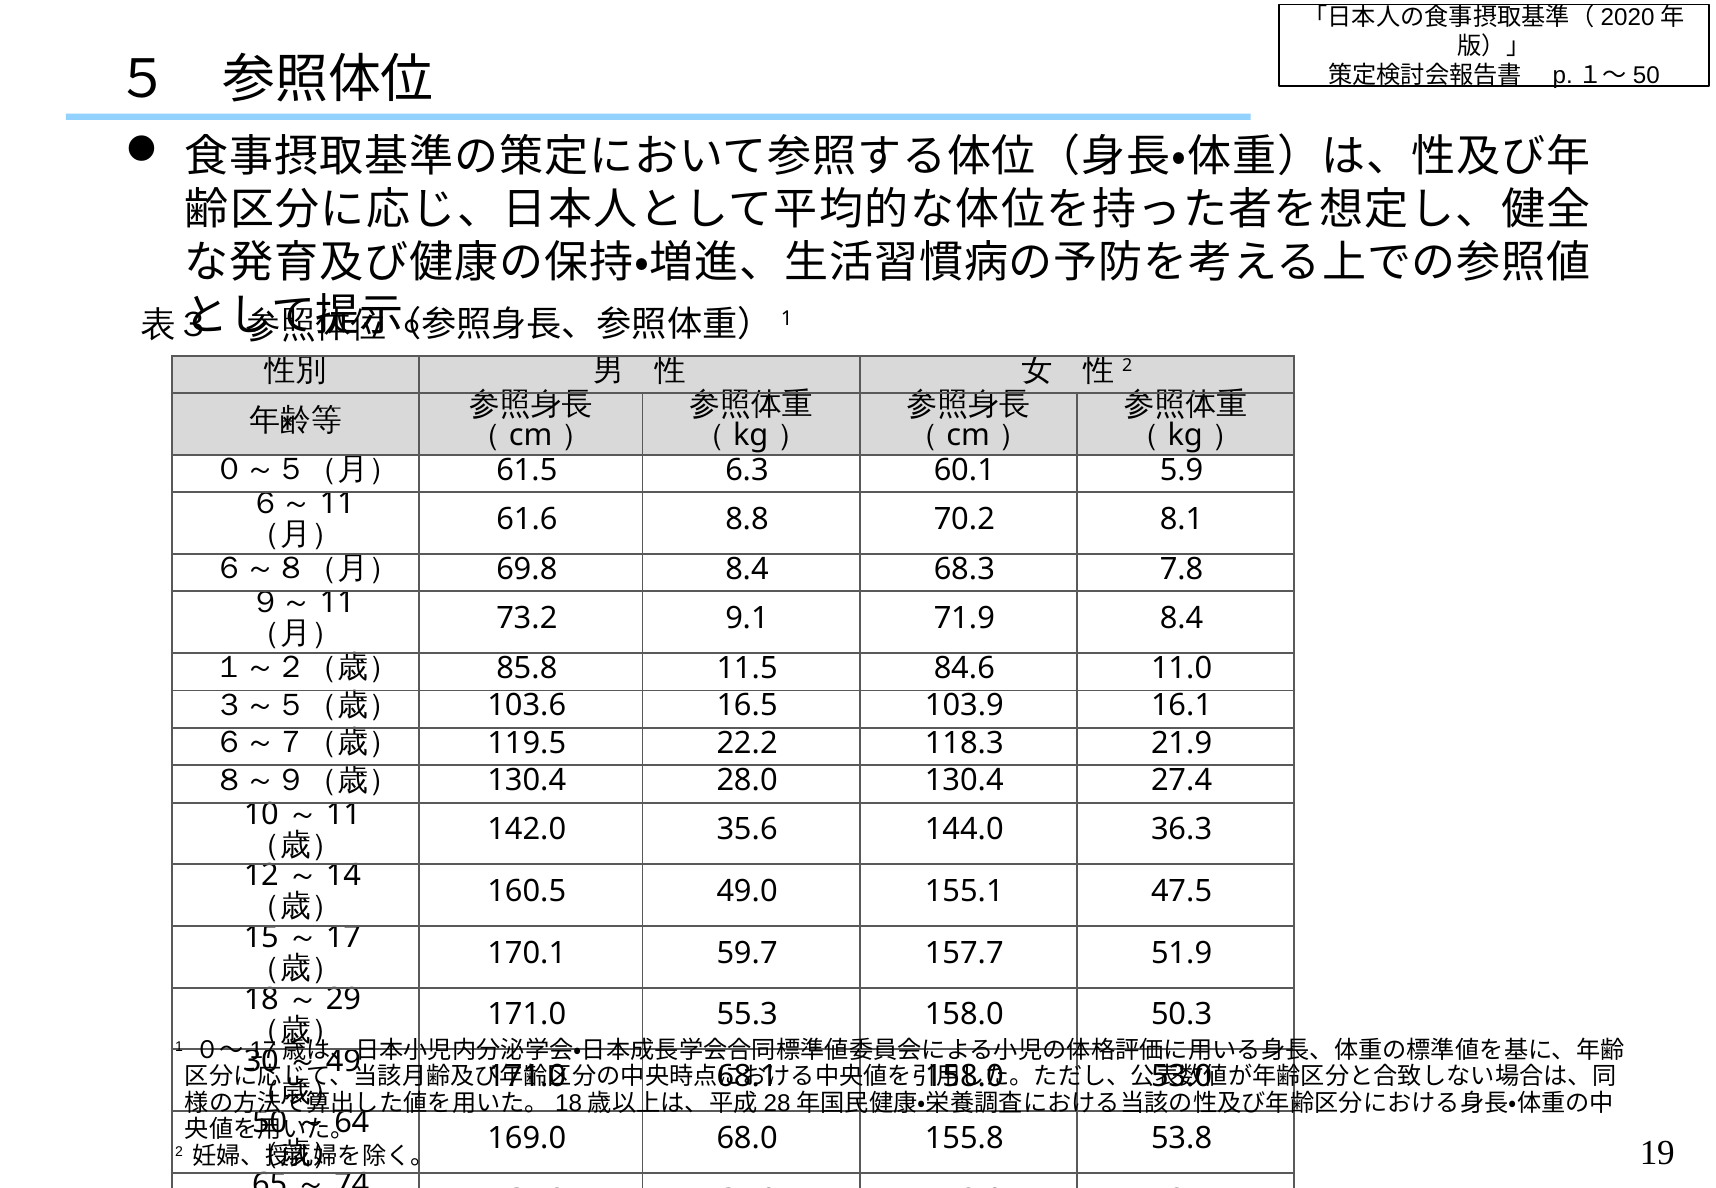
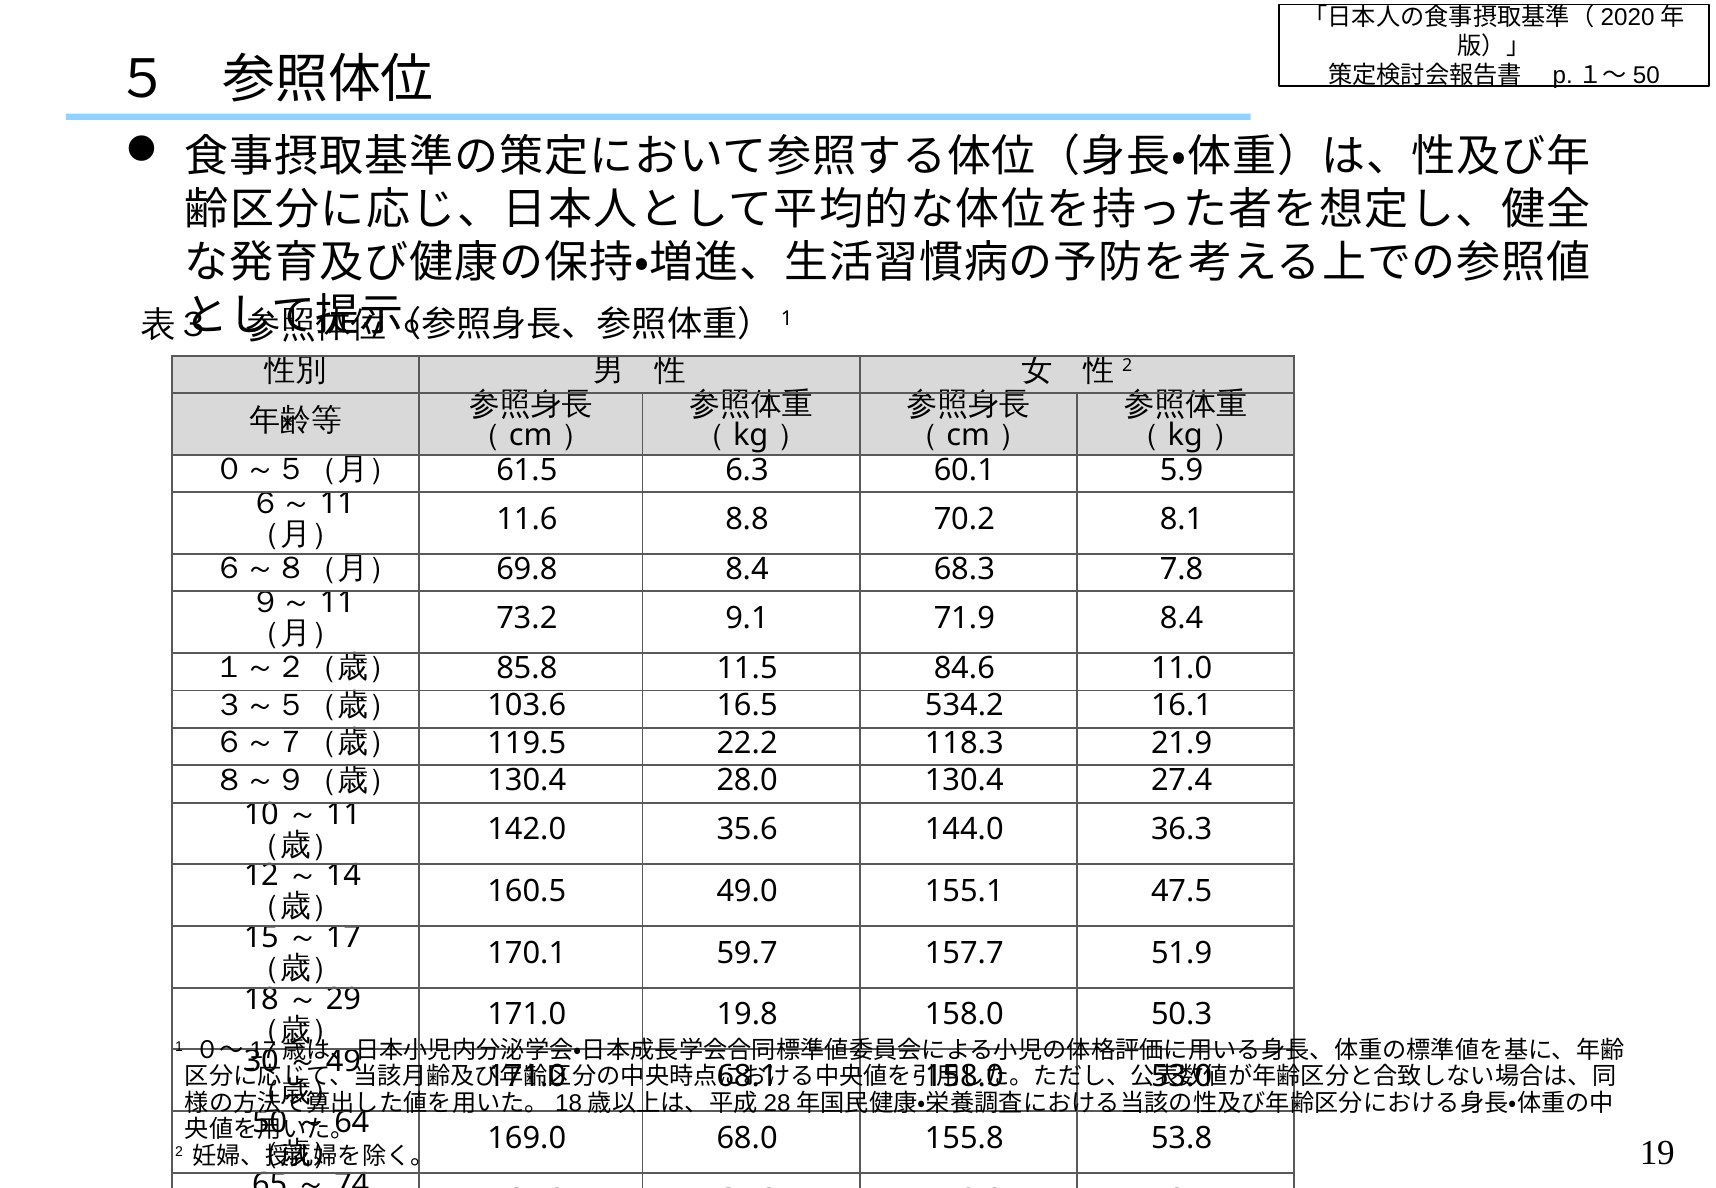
61.6: 61.6 -> 11.6 (527, 519)
103.9: 103.9 -> 534.2 (964, 705)
55.3: 55.3 -> 19.8 (747, 1015)
